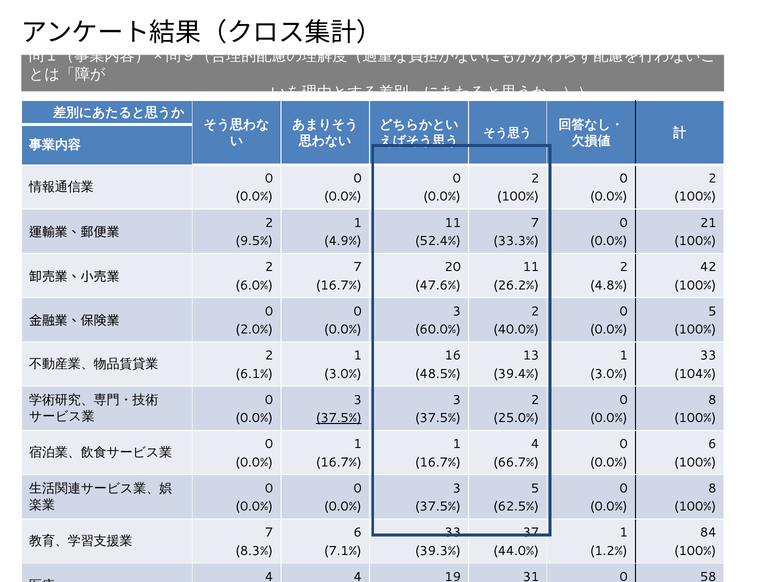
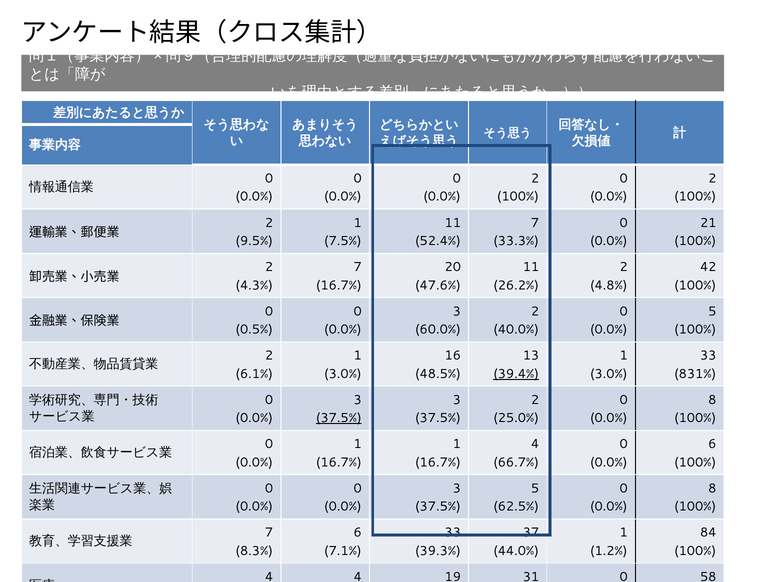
4.9%: 4.9% -> 7.5% (343, 241)
6.0%: 6.0% -> 4.3% (254, 285)
2.0%: 2.0% -> 0.5% (254, 330)
39.4% underline: none -> present (516, 374)
104%: 104% -> 831% (695, 374)
